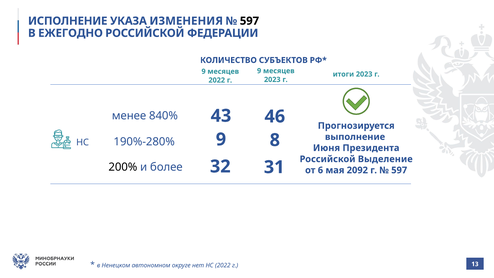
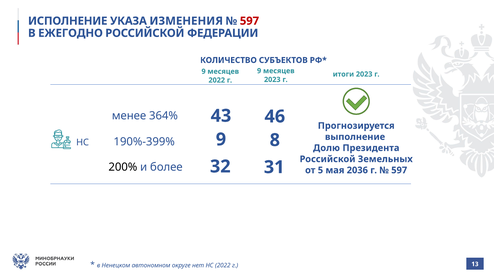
597 colour: black -> red (249, 21)
840%: 840% -> 364% (163, 116)
190%-280%: 190%-280% -> 190%-399% (144, 142)
Июня: Июня -> Долю (326, 148)
Выделение: Выделение -> Земельных (385, 159)
6: 6 -> 5 (320, 170)
2092: 2092 -> 2036 (357, 170)
